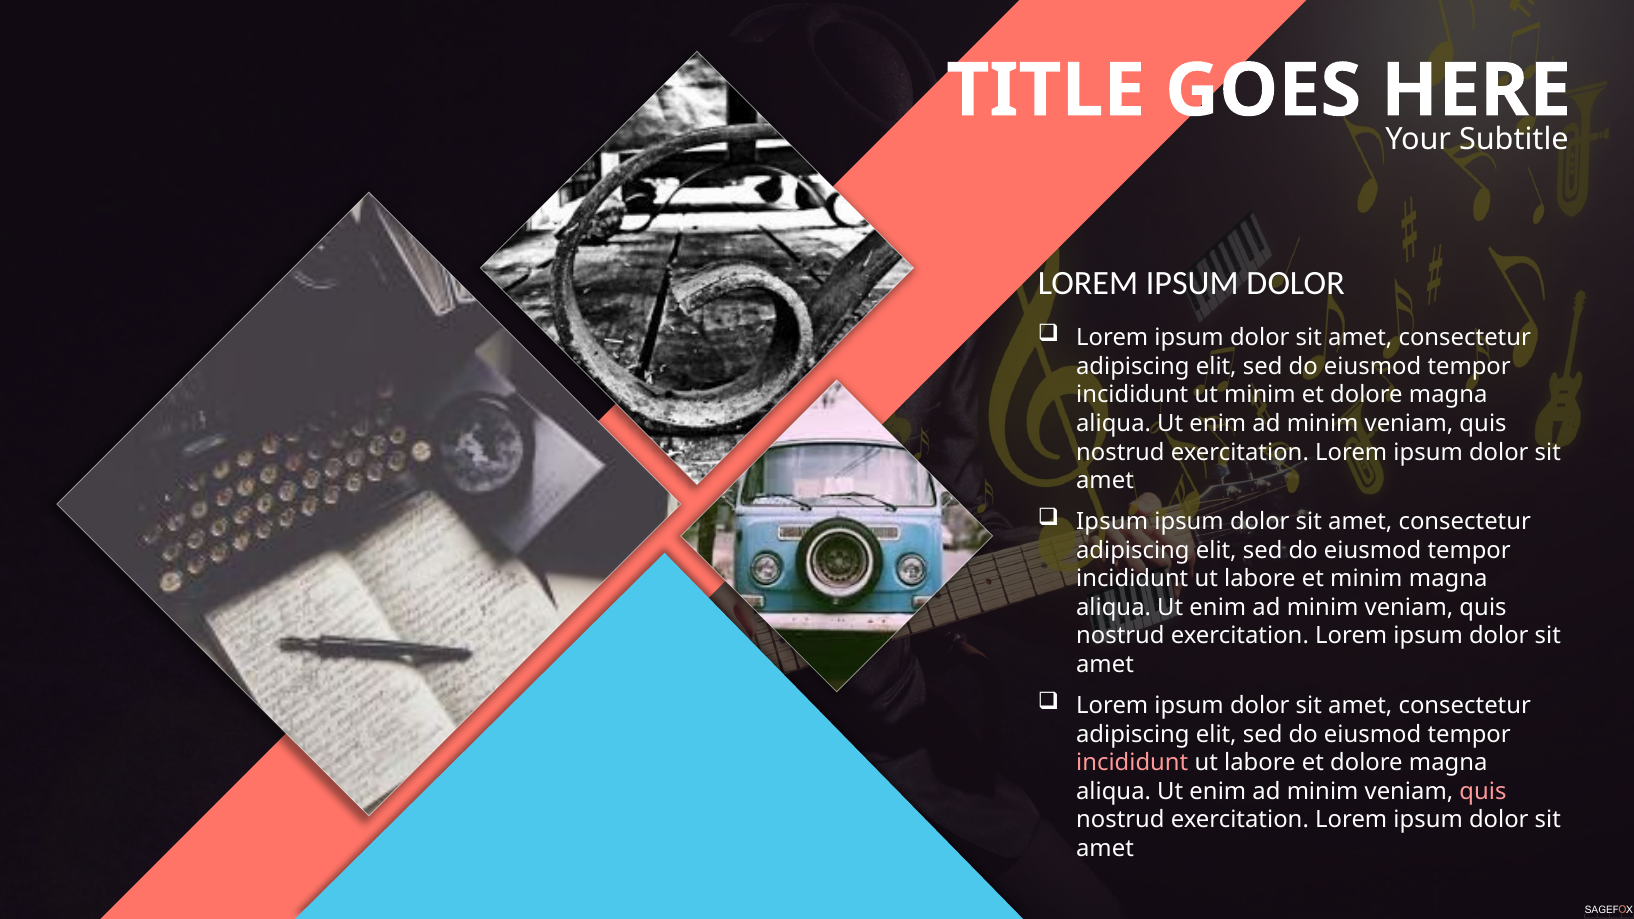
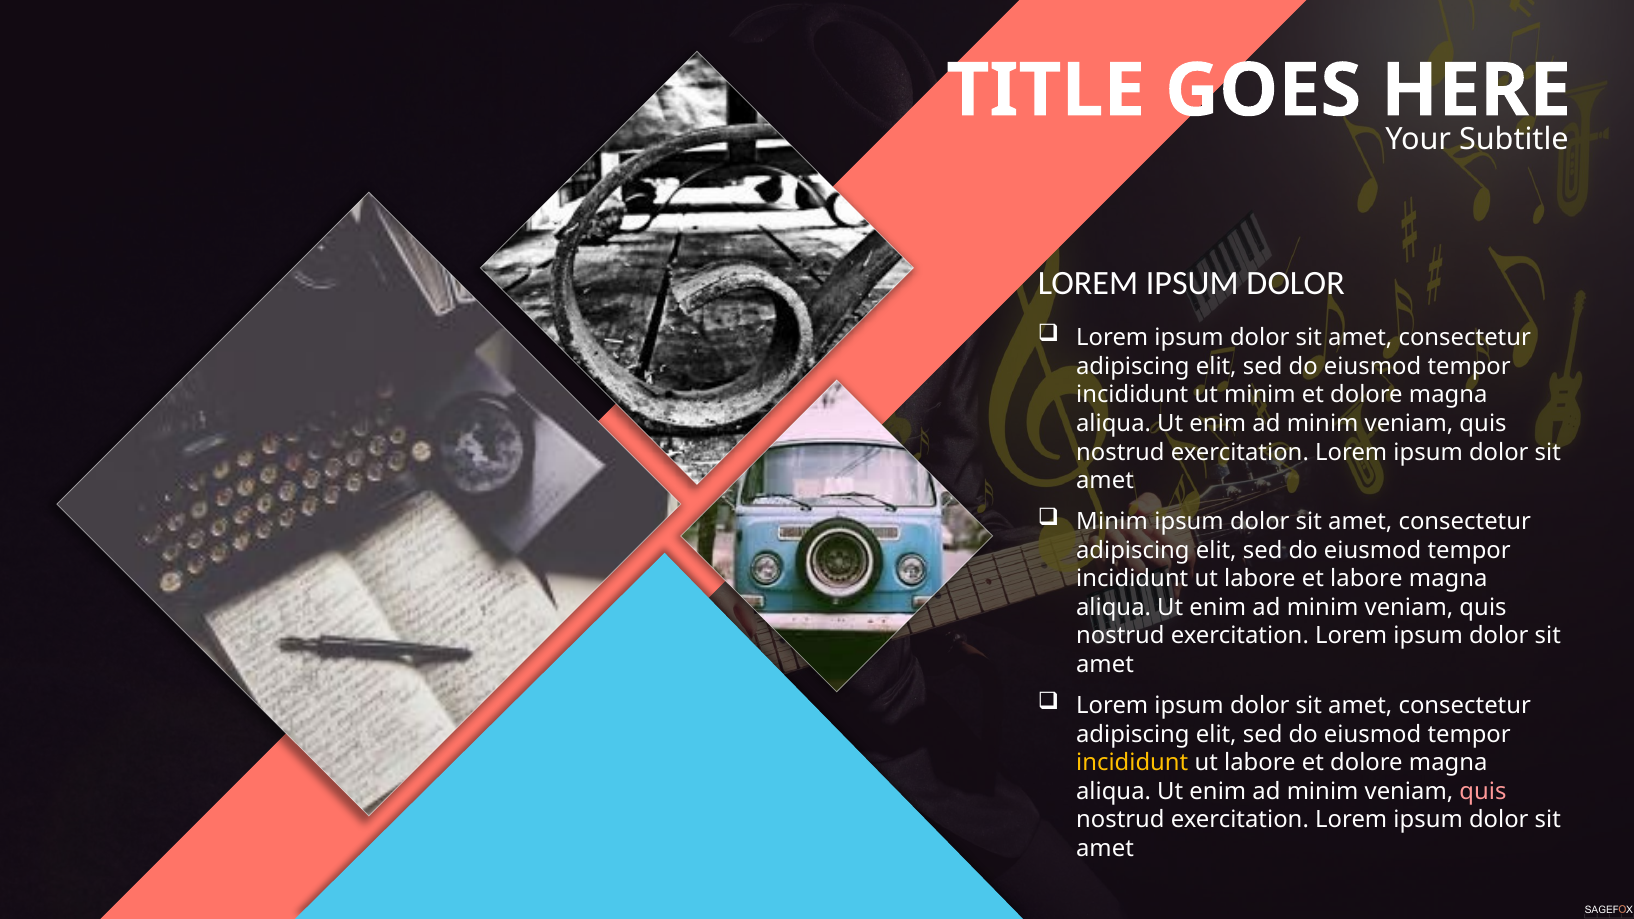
Ipsum: Ipsum -> Minim (1112, 522)
et minim: minim -> labore (1366, 579)
incididunt colour: pink -> yellow (1132, 763)
